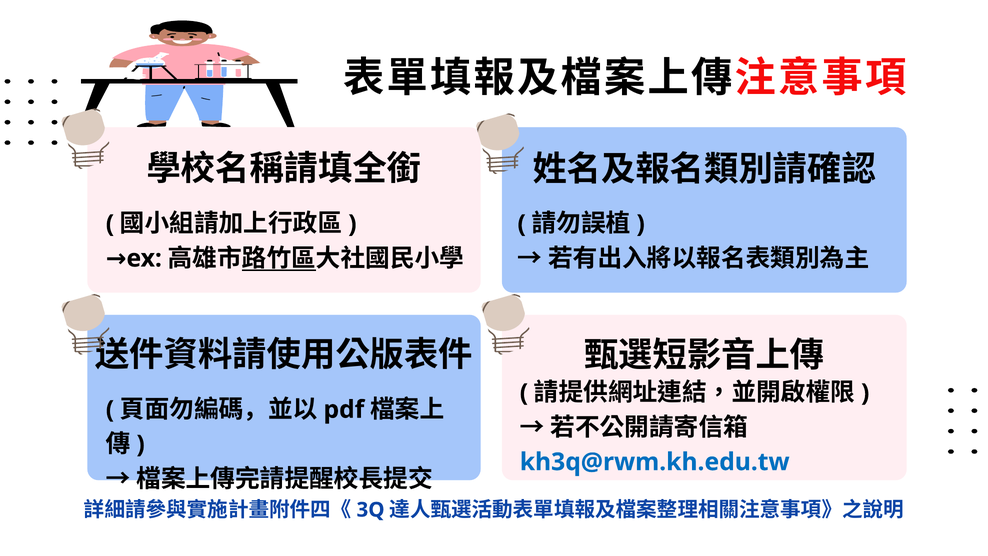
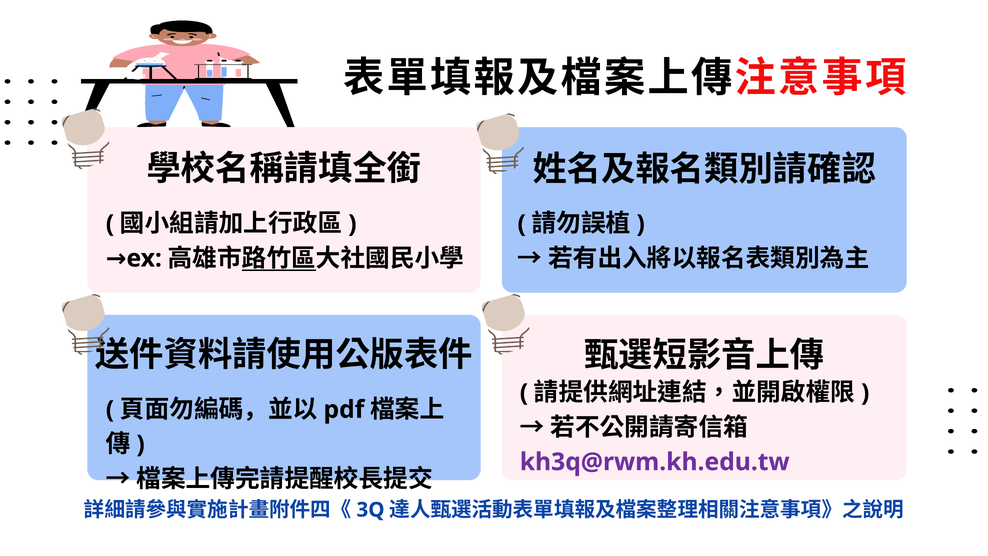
kh3q@rwm.kh.edu.tw colour: blue -> purple (655, 462)
